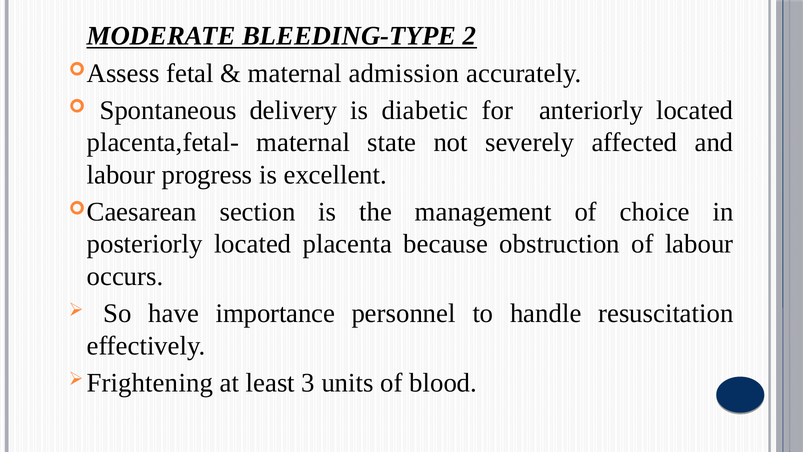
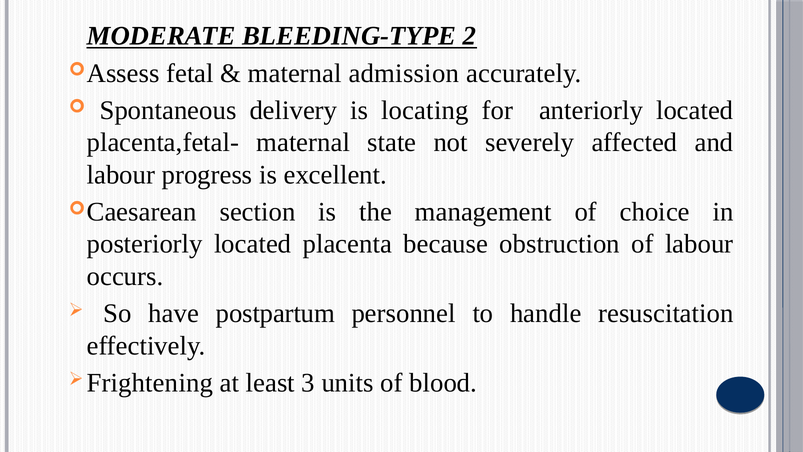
diabetic: diabetic -> locating (425, 110)
importance: importance -> postpartum (275, 313)
